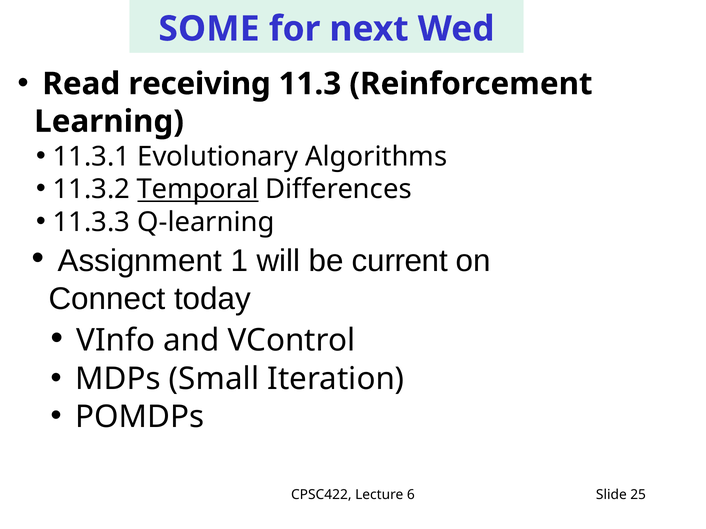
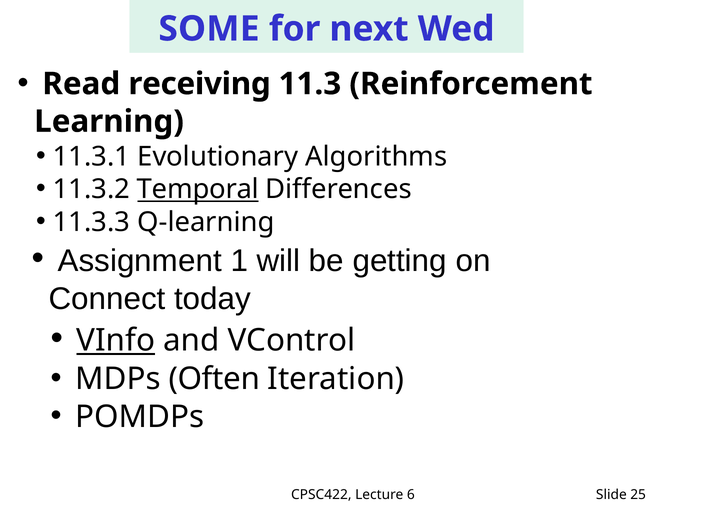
current: current -> getting (400, 261)
VInfo underline: none -> present (116, 341)
Small: Small -> Often (214, 379)
